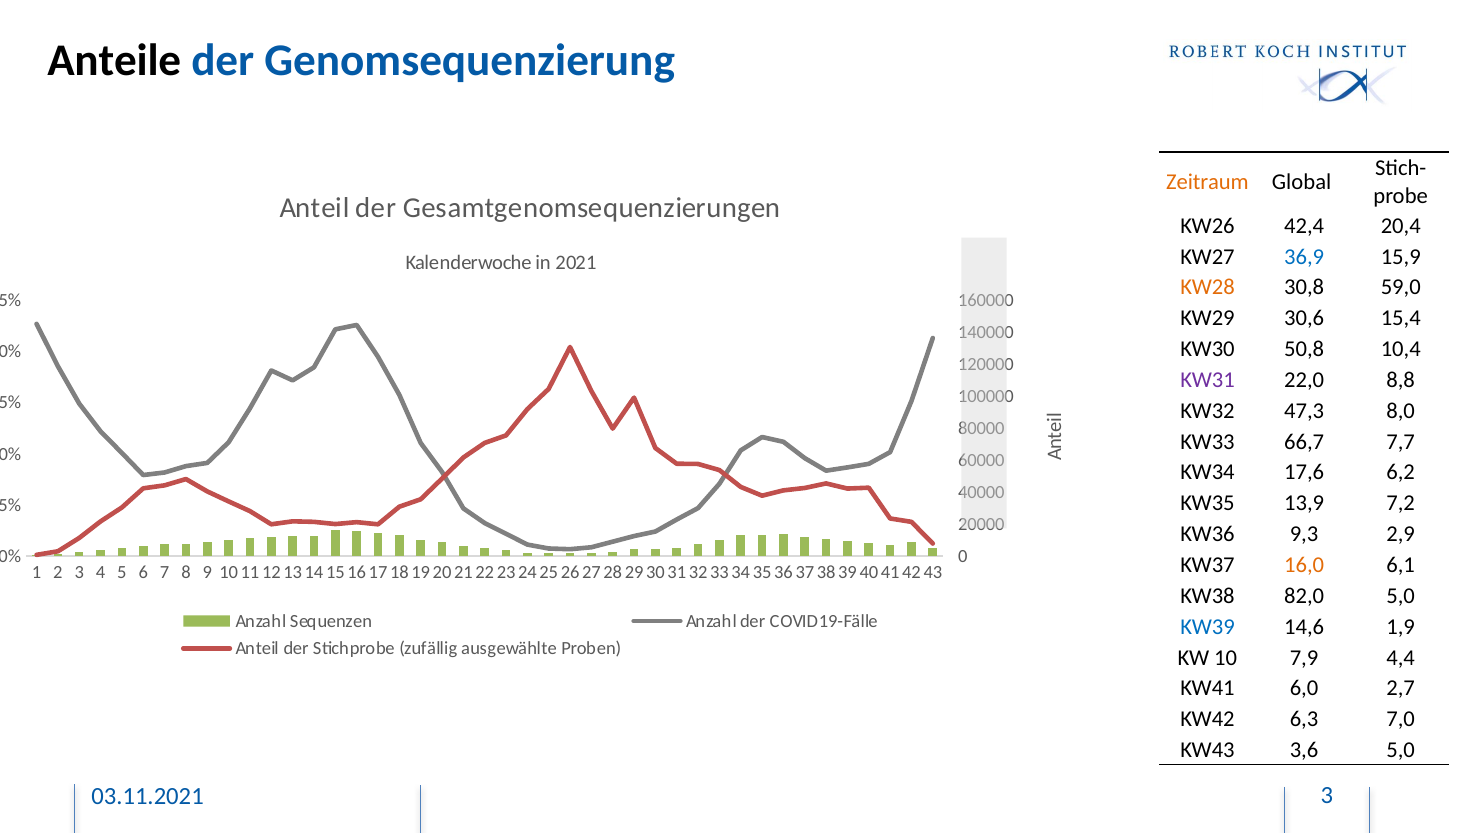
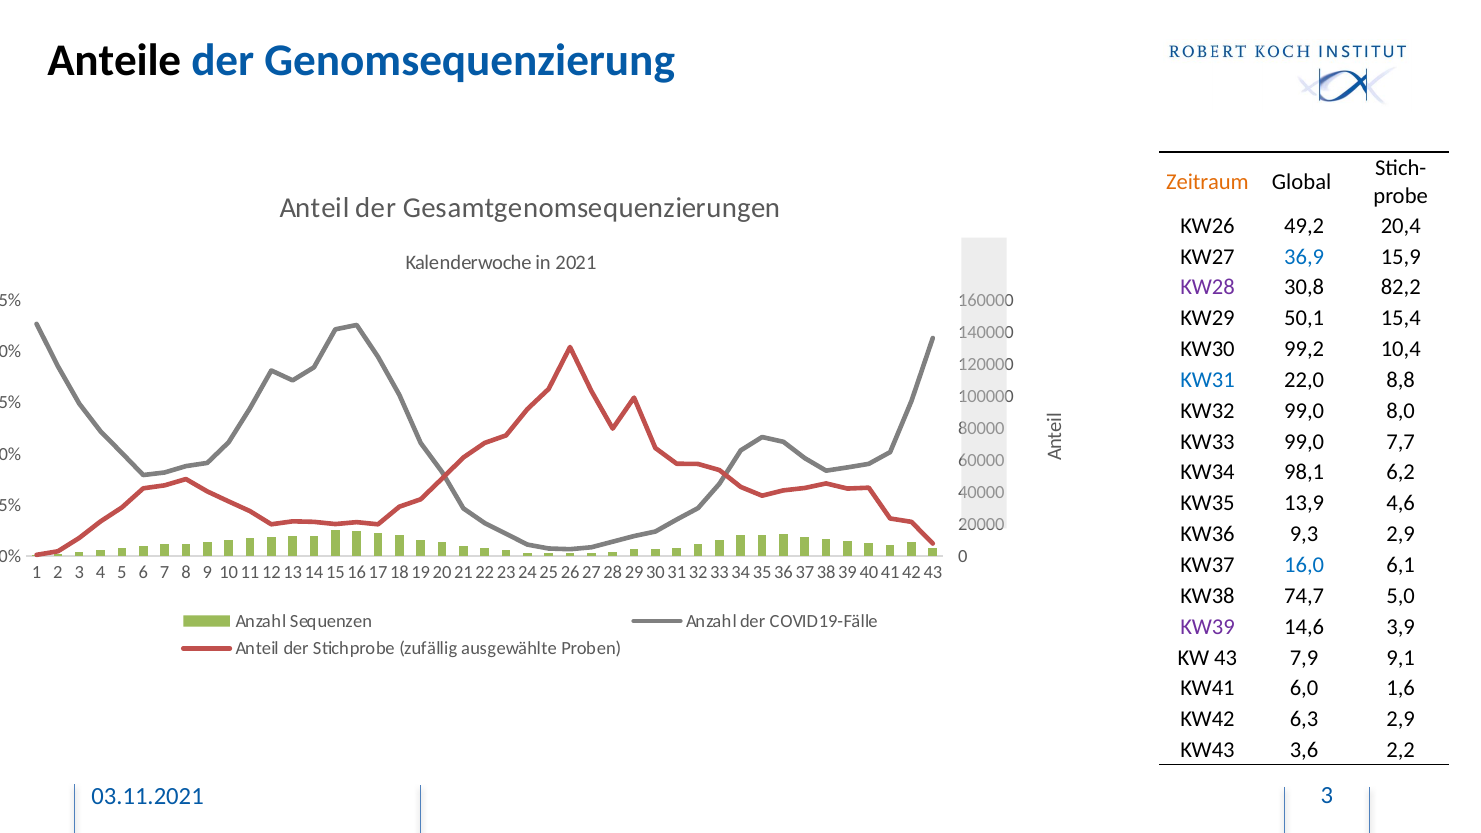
42,4: 42,4 -> 49,2 (1304, 226)
KW28 colour: orange -> purple (1207, 288)
59,0: 59,0 -> 82,2 (1401, 288)
30,6: 30,6 -> 50,1 (1304, 318)
50,8: 50,8 -> 99,2 (1304, 349)
KW31 colour: purple -> blue (1207, 380)
KW32 47,3: 47,3 -> 99,0 (1304, 411)
KW33 66,7: 66,7 -> 99,0 (1304, 442)
17,6: 17,6 -> 98,1 (1304, 473)
7,2: 7,2 -> 4,6 (1401, 503)
16,0 colour: orange -> blue (1304, 565)
82,0: 82,0 -> 74,7 (1304, 596)
KW39 colour: blue -> purple (1207, 627)
1,9: 1,9 -> 3,9 (1401, 627)
10: 10 -> 43 (1226, 658)
4,4: 4,4 -> 9,1 (1401, 658)
2,7: 2,7 -> 1,6 (1401, 688)
6,3 7,0: 7,0 -> 2,9 (1401, 719)
3,6 5,0: 5,0 -> 2,2 (1401, 750)
